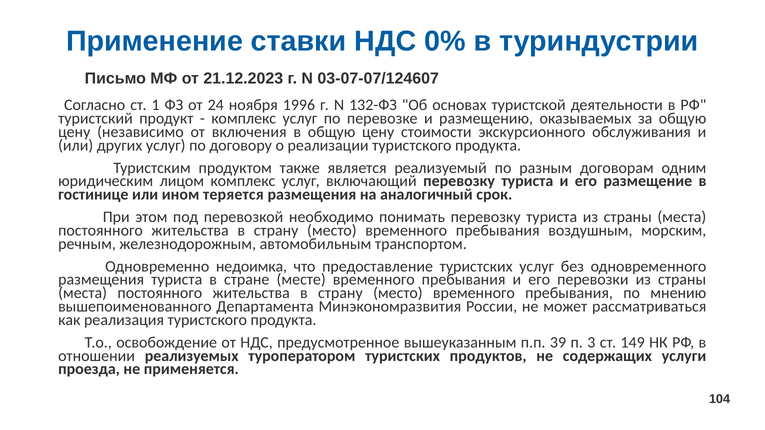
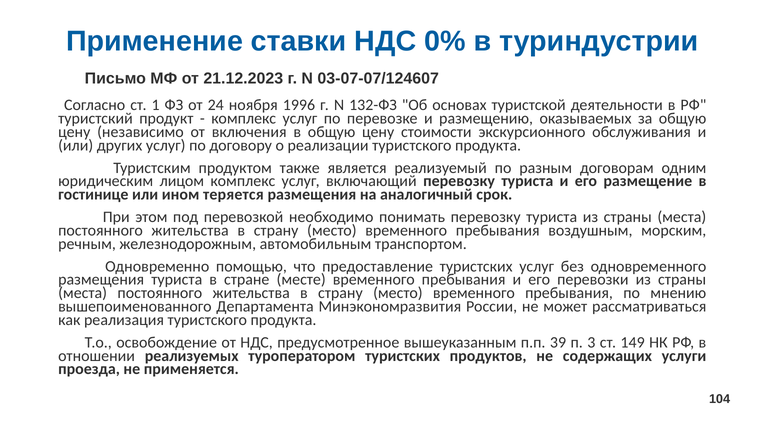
недоимка: недоимка -> помощью (251, 266)
